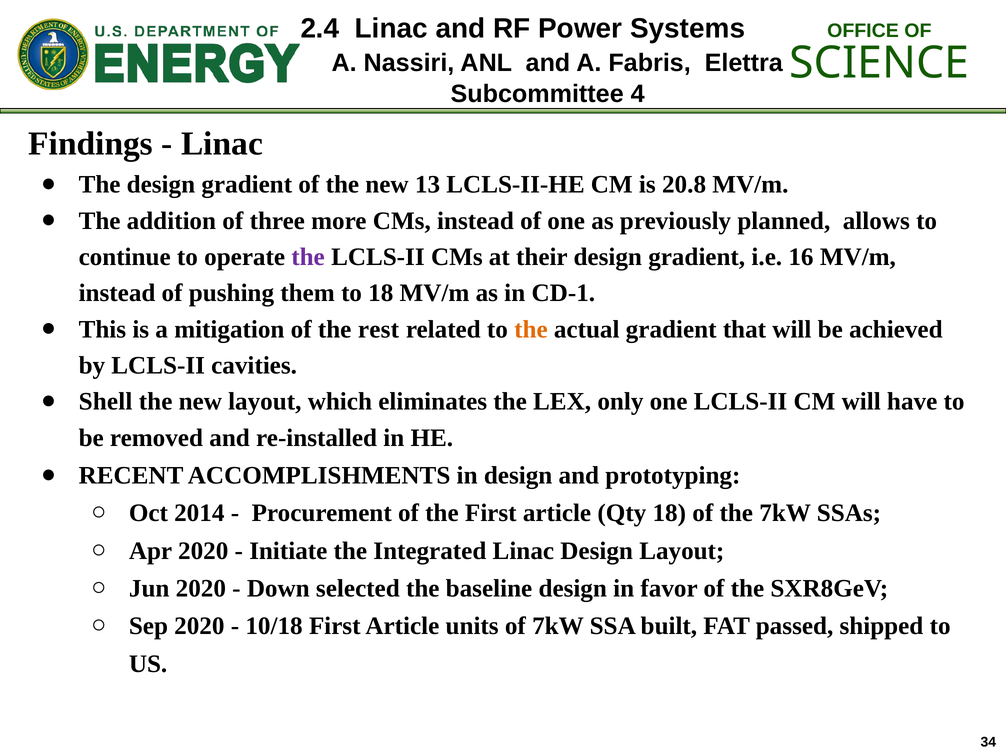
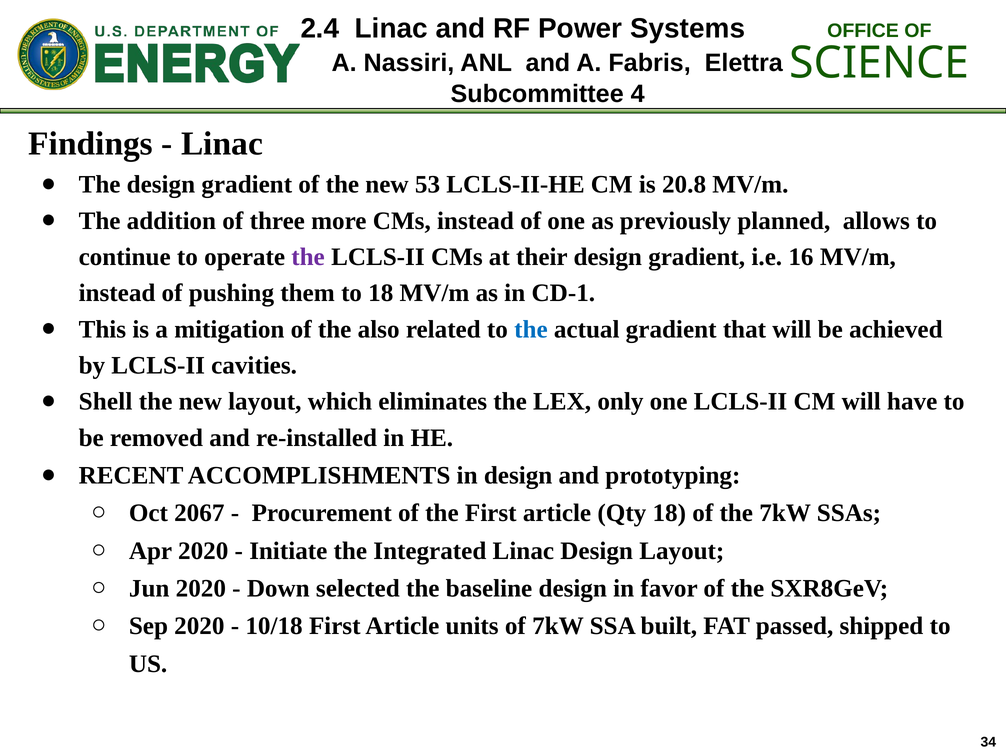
13: 13 -> 53 (428, 185)
rest: rest -> also (379, 329)
the colour: orange -> blue (531, 329)
2014: 2014 -> 2067 (199, 513)
